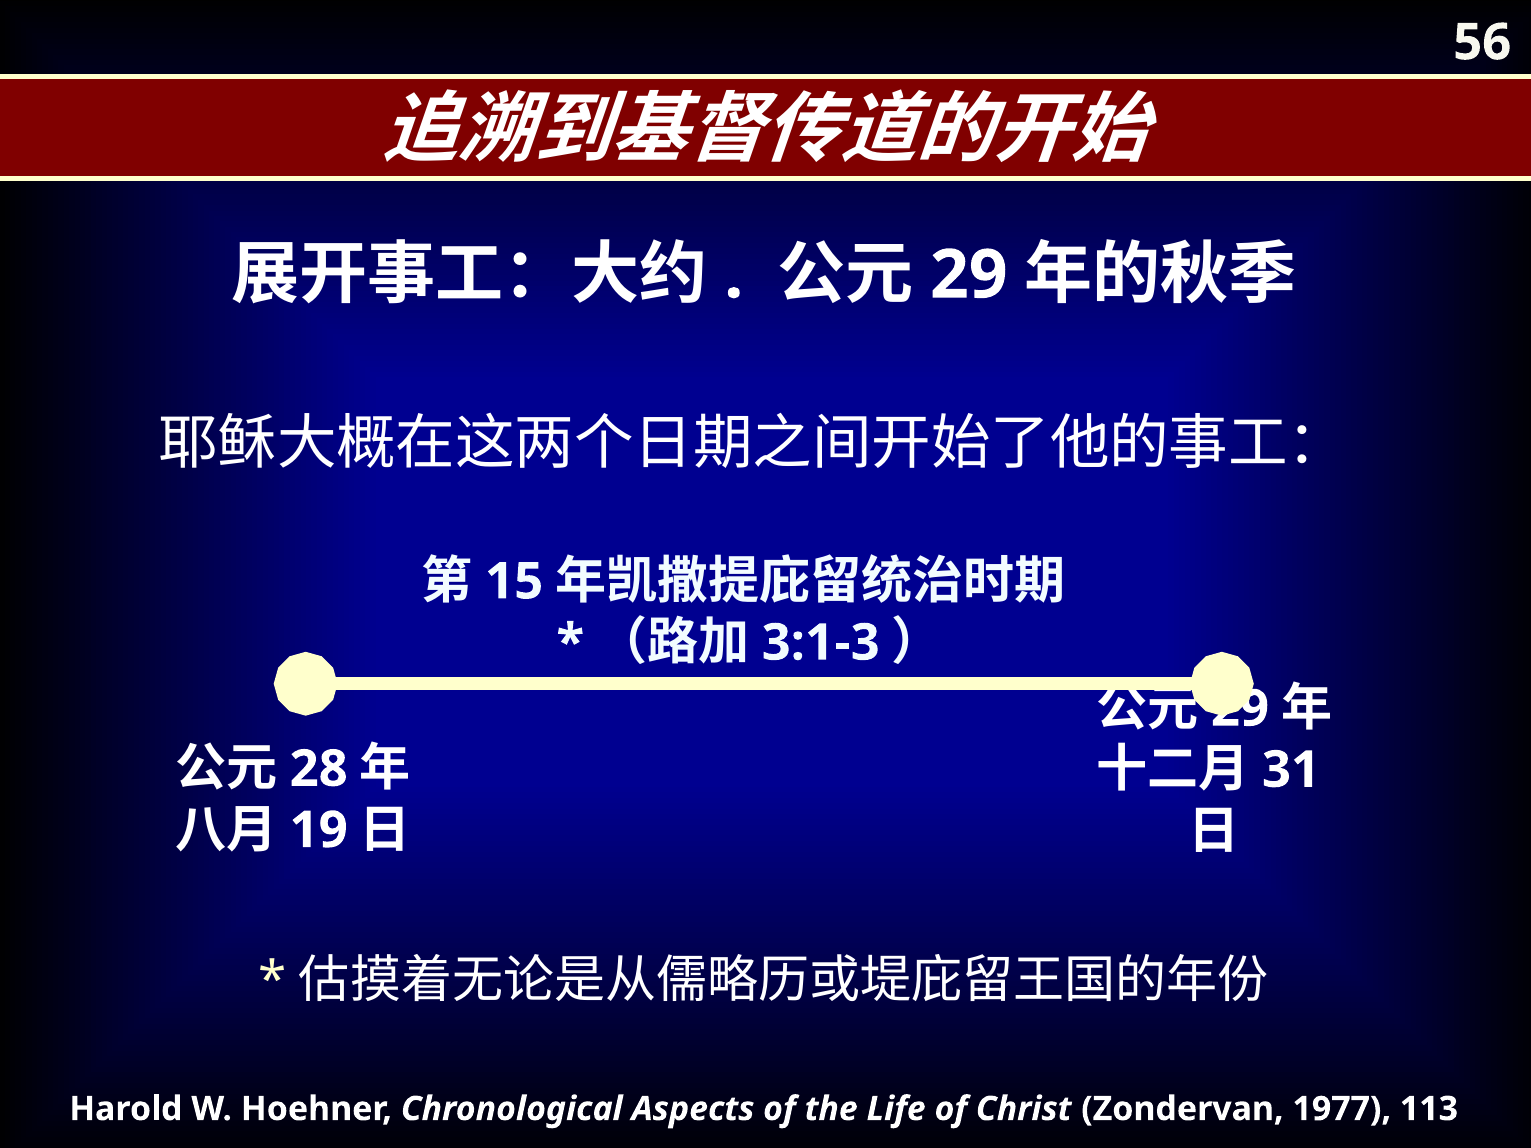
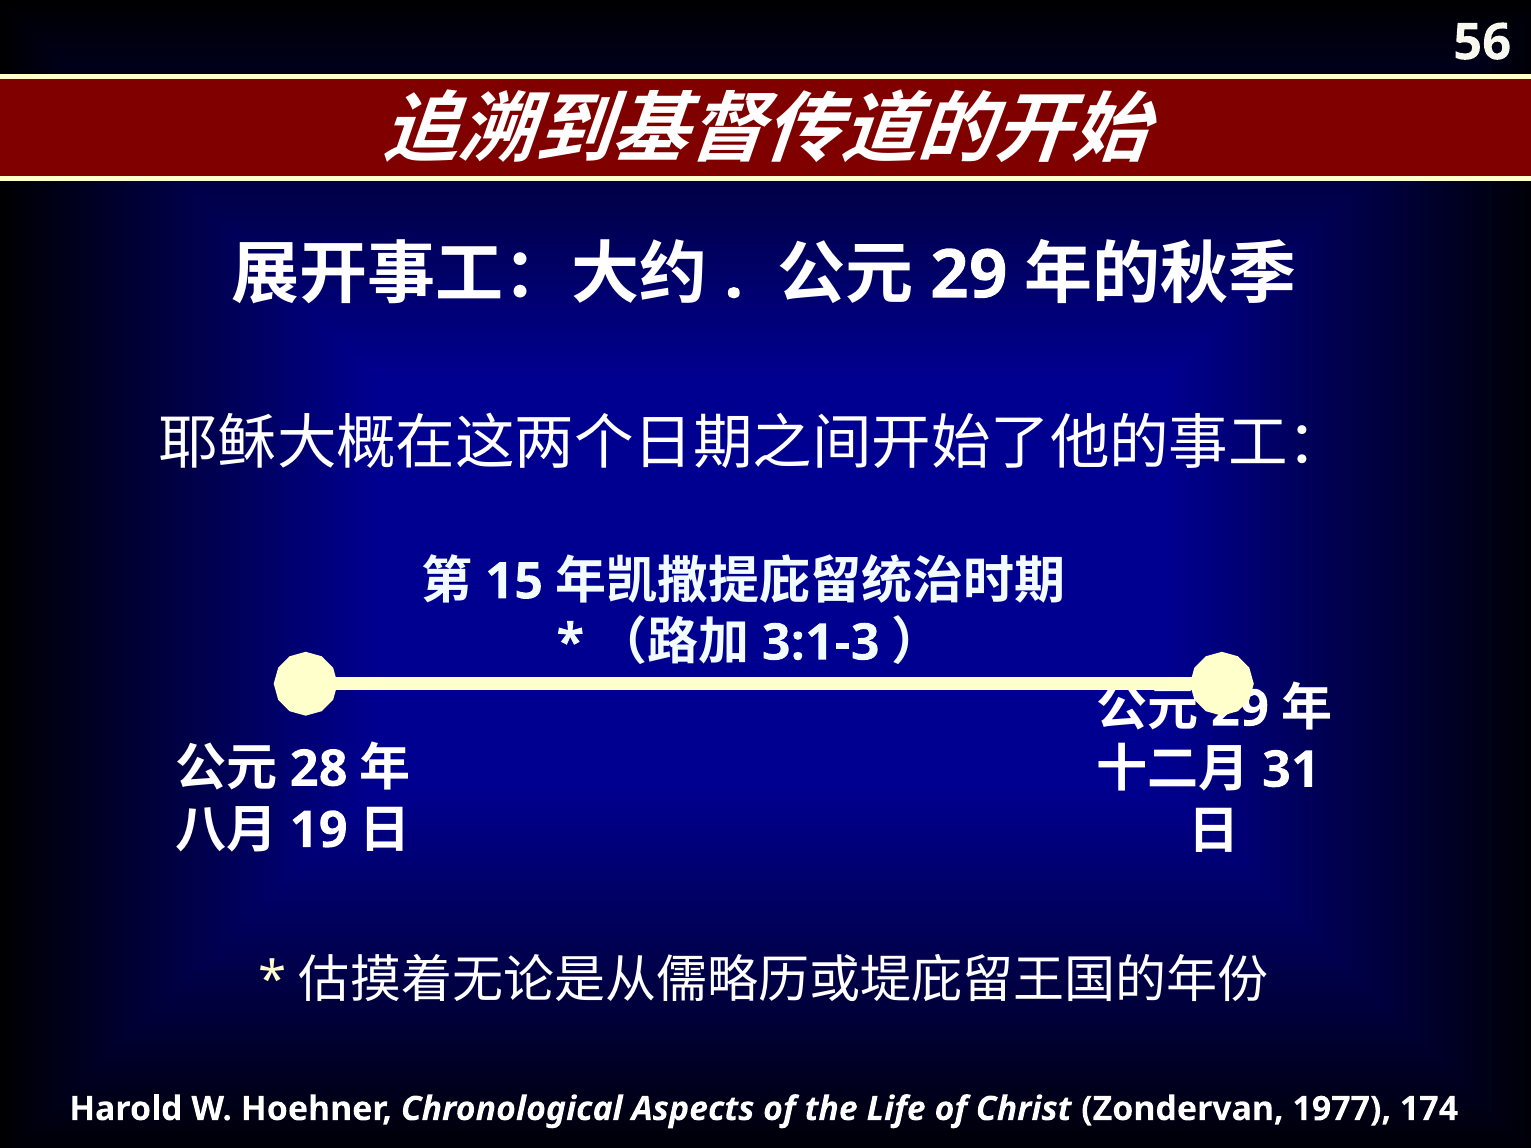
113: 113 -> 174 (1429, 1109)
